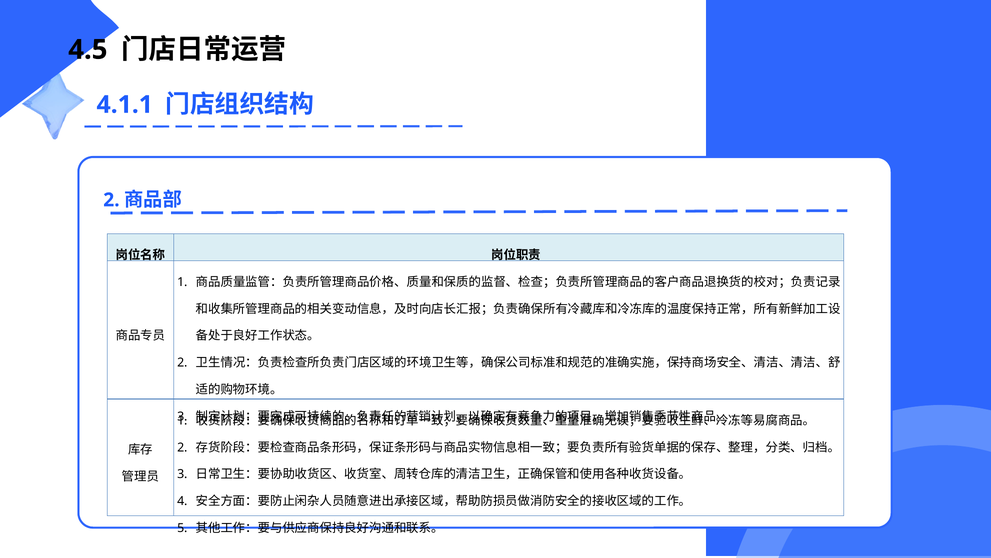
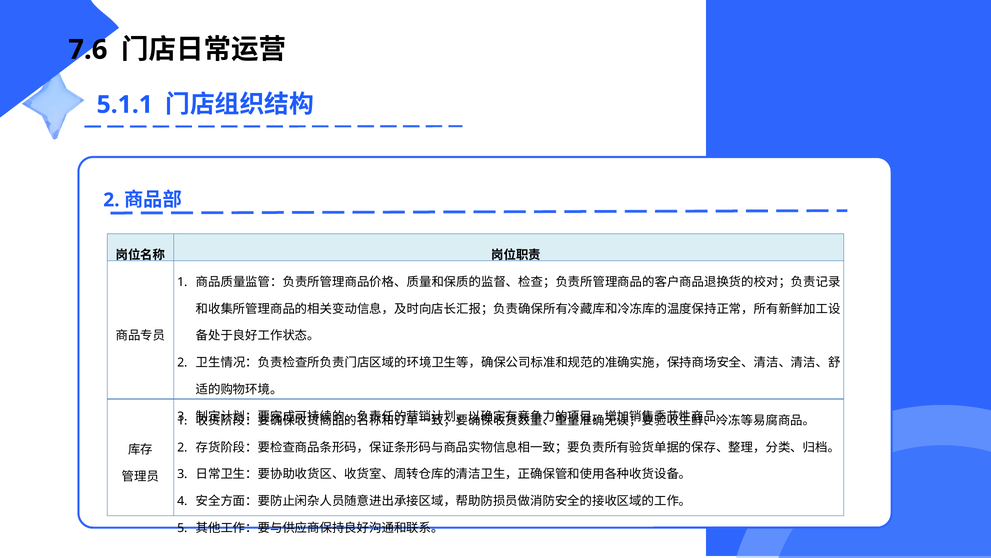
4.5: 4.5 -> 7.6 (88, 50)
4.1.1: 4.1.1 -> 5.1.1 (125, 105)
